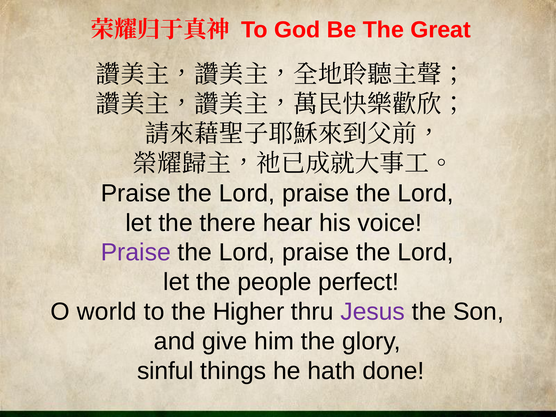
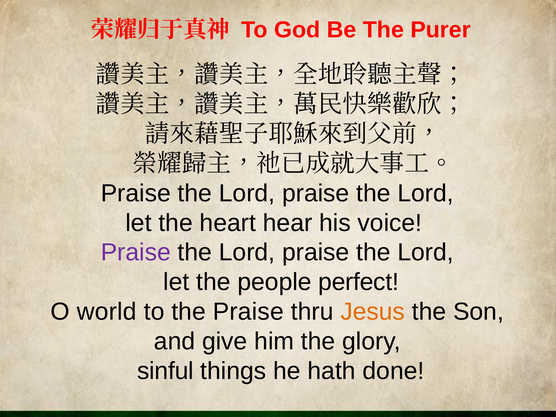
Great: Great -> Purer (441, 30)
there: there -> heart (228, 223)
the Higher: Higher -> Praise (248, 312)
Jesus colour: purple -> orange (373, 312)
